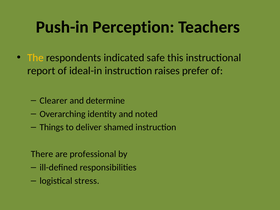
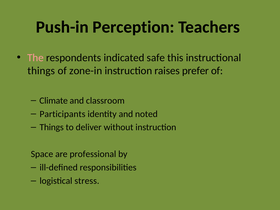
The colour: yellow -> pink (36, 58)
report: report -> things (41, 71)
ideal-in: ideal-in -> zone-in (86, 71)
Clearer: Clearer -> Climate (54, 101)
determine: determine -> classroom (105, 101)
Overarching: Overarching -> Participants (62, 114)
shamed: shamed -> without (119, 127)
There: There -> Space (42, 154)
